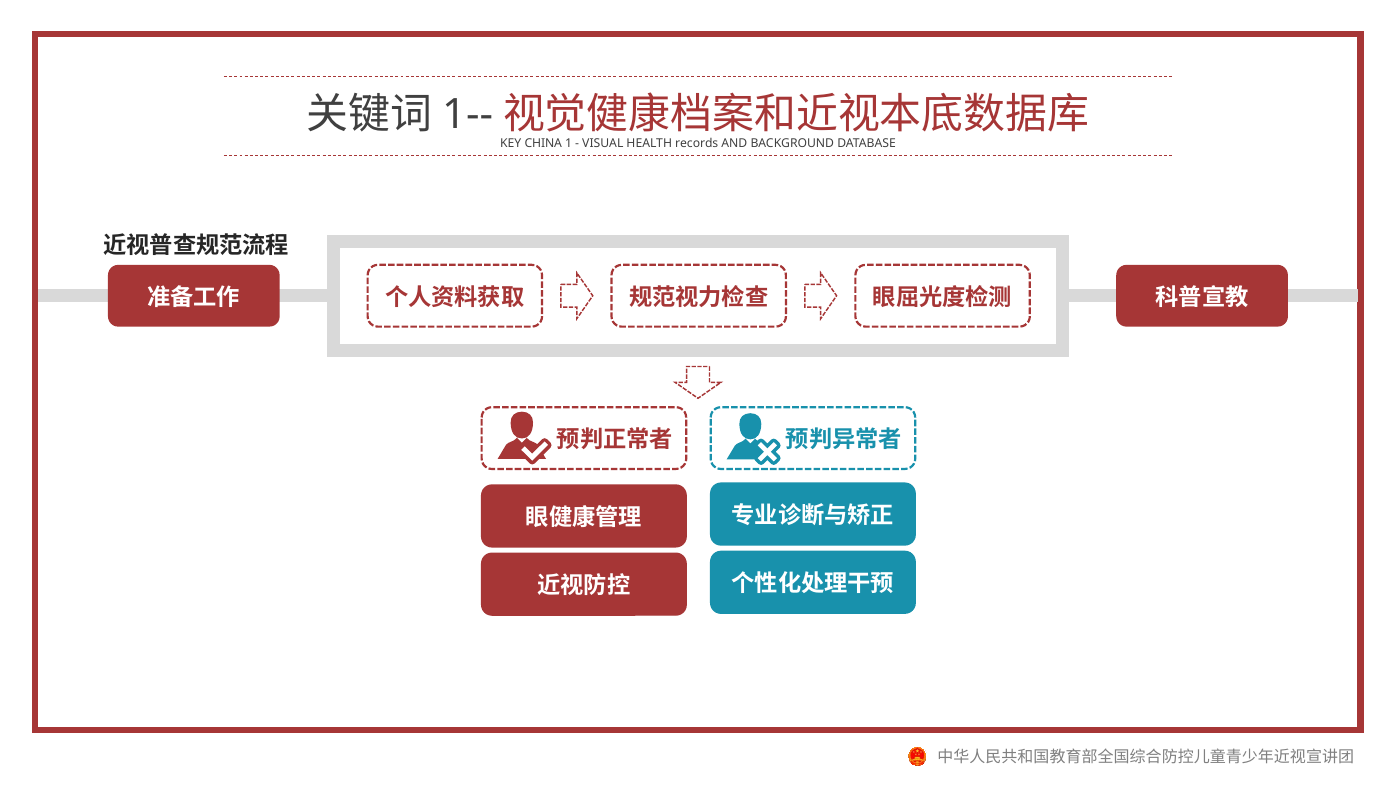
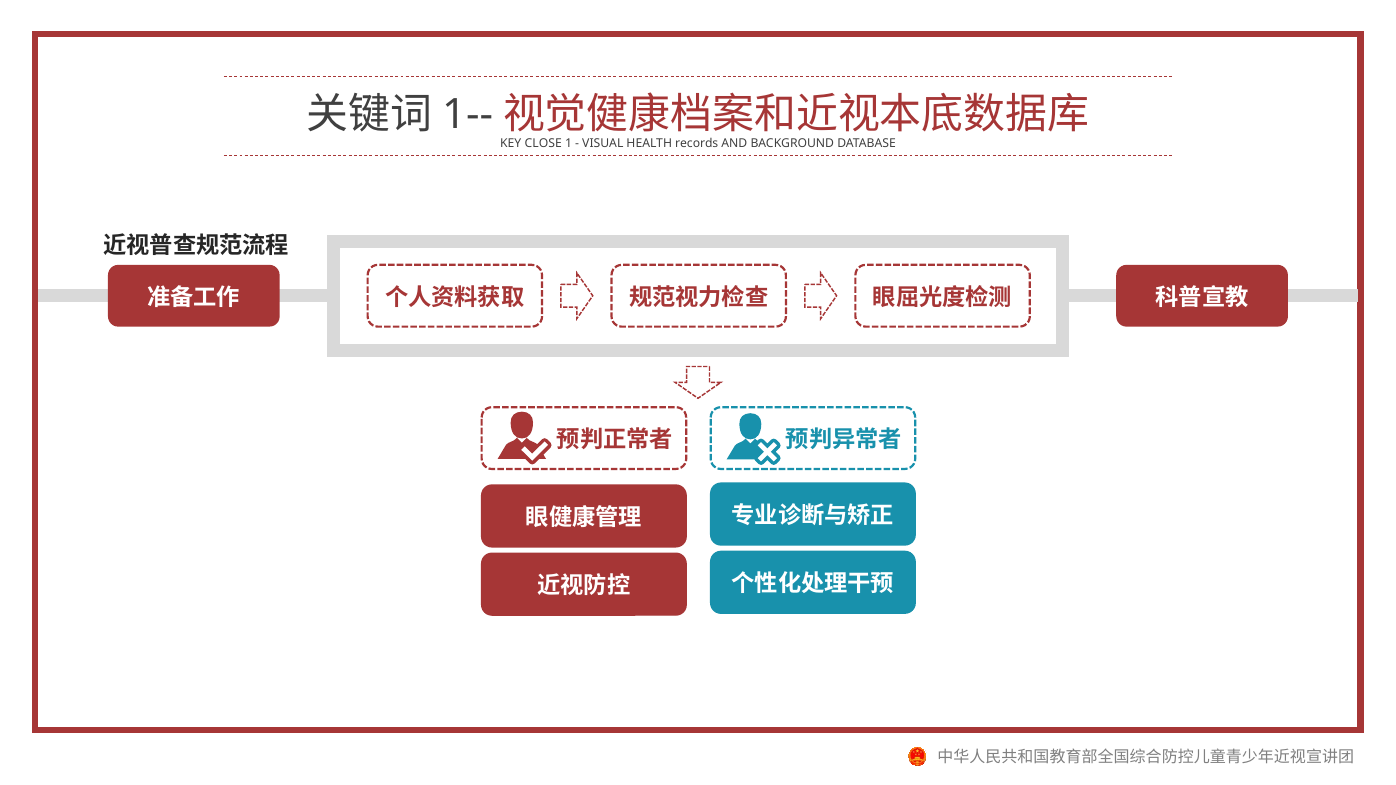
CHINA: CHINA -> CLOSE (543, 143)
